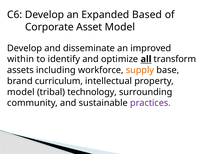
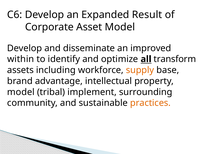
Based: Based -> Result (147, 15)
curriculum: curriculum -> advantage (59, 81)
technology: technology -> implement (92, 92)
practices colour: purple -> orange (150, 103)
